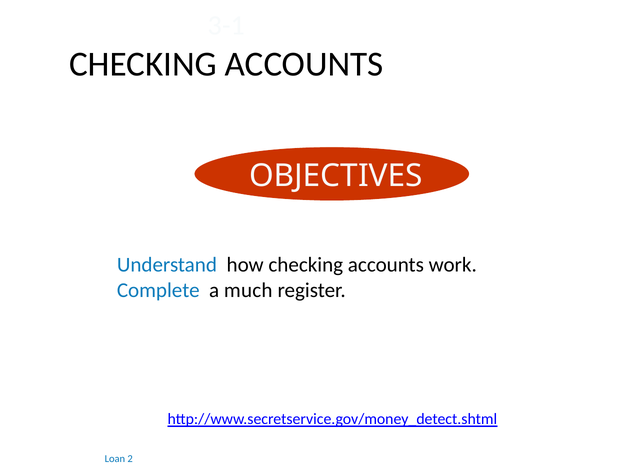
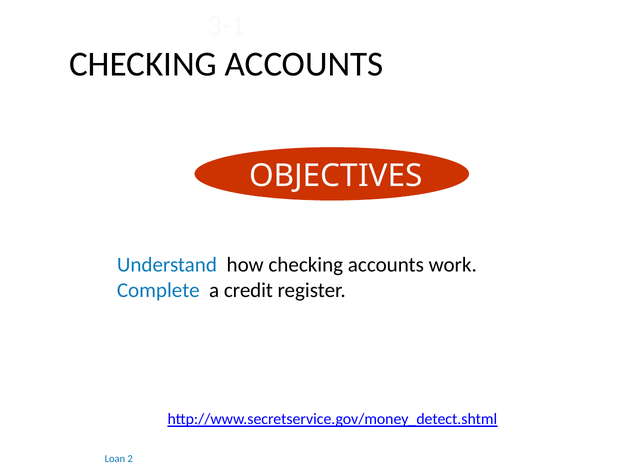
much: much -> credit (248, 290)
